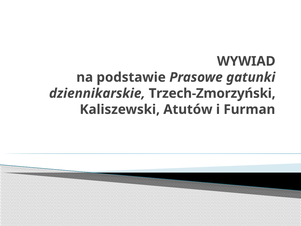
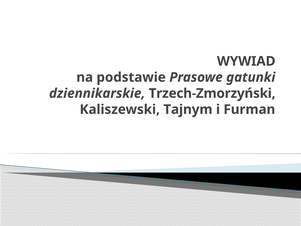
Atutów: Atutów -> Tajnym (188, 109)
